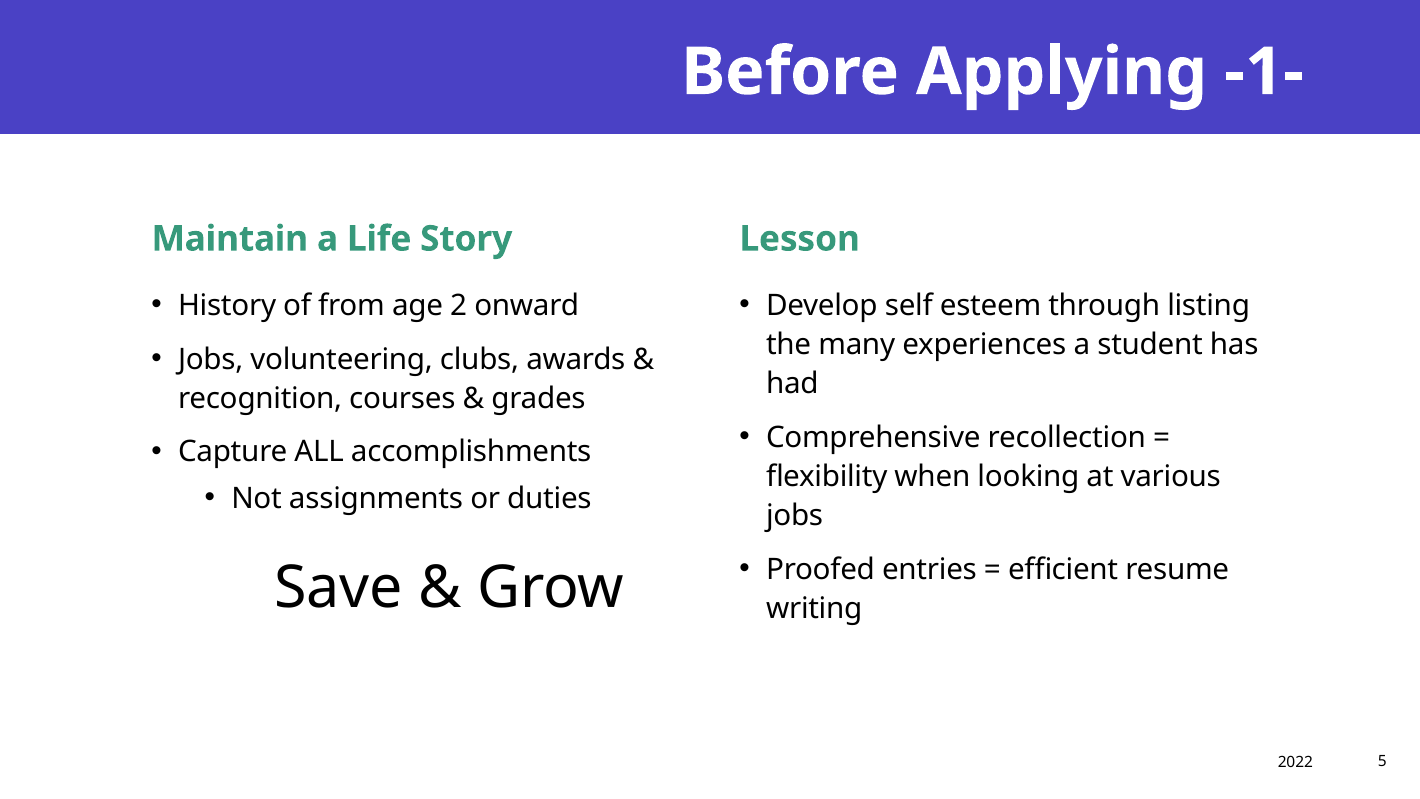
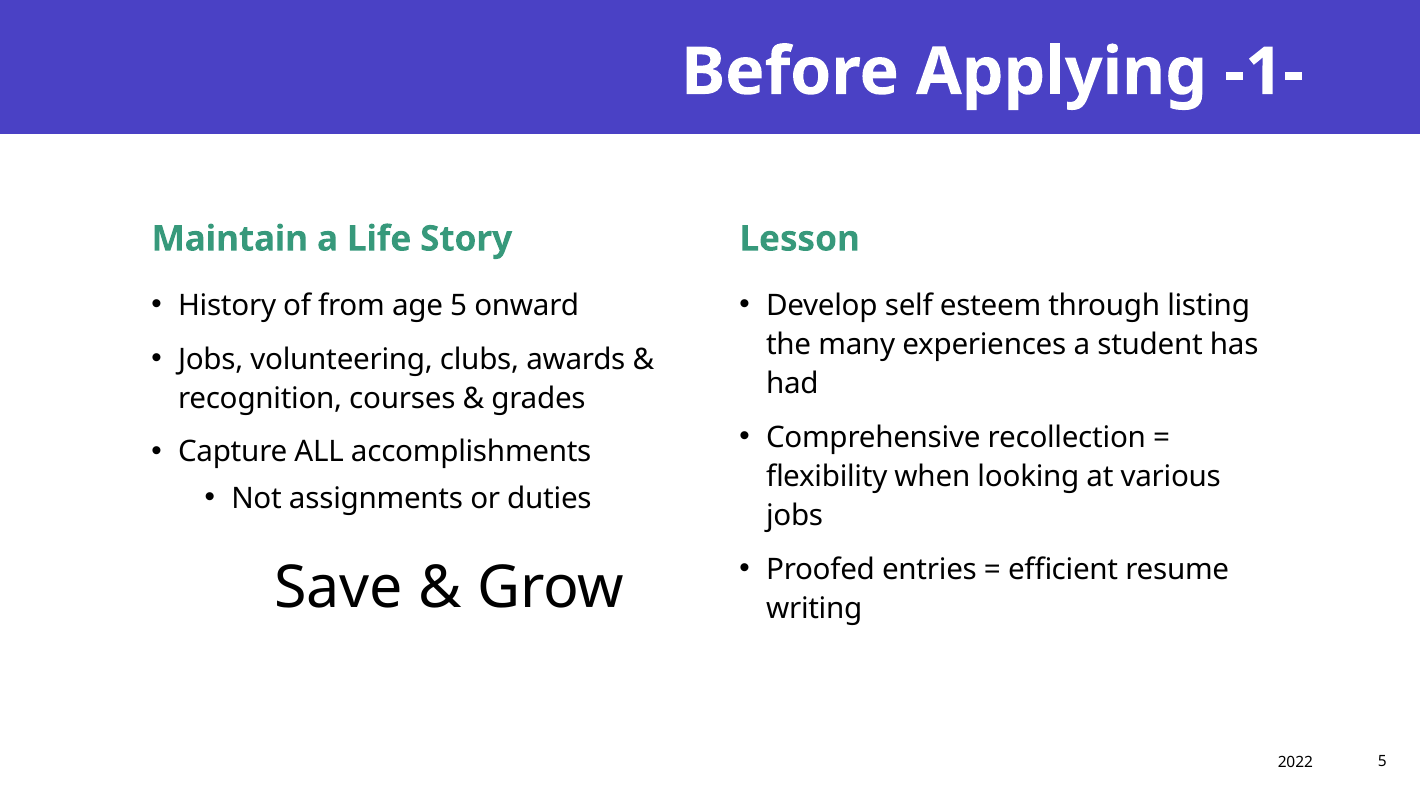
age 2: 2 -> 5 (459, 305)
